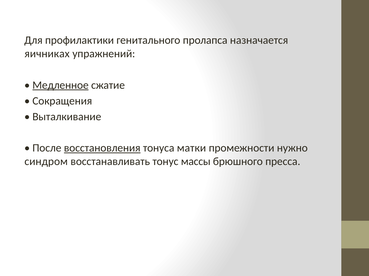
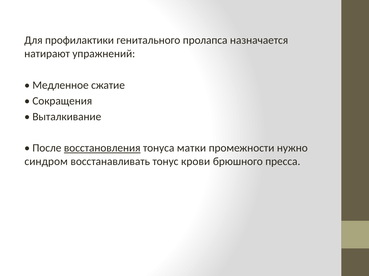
яичниках: яичниках -> натирают (47, 54)
Медленное underline: present -> none (61, 85)
массы: массы -> крови (196, 162)
